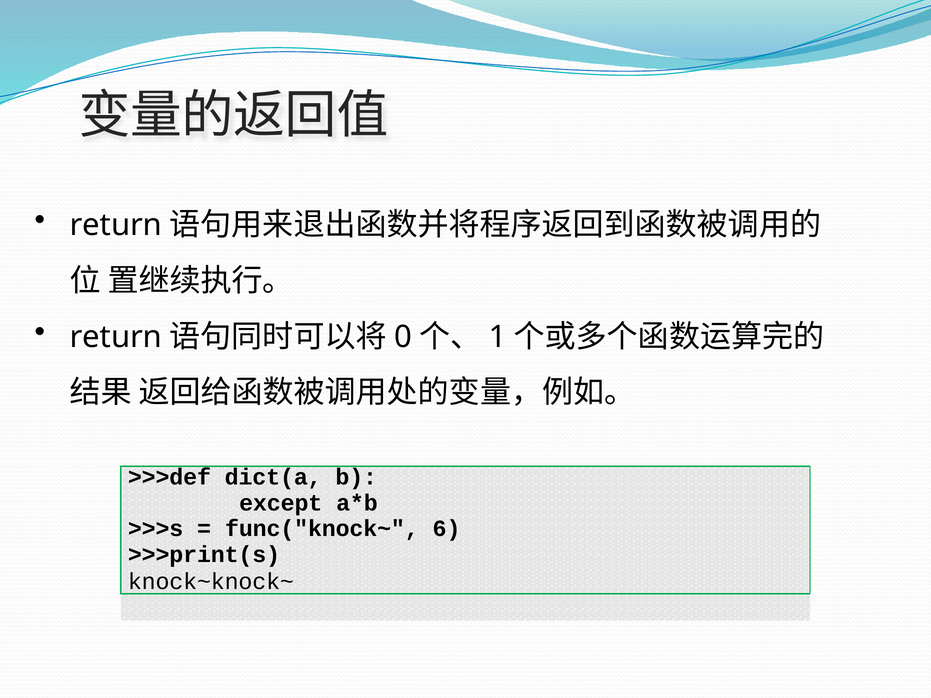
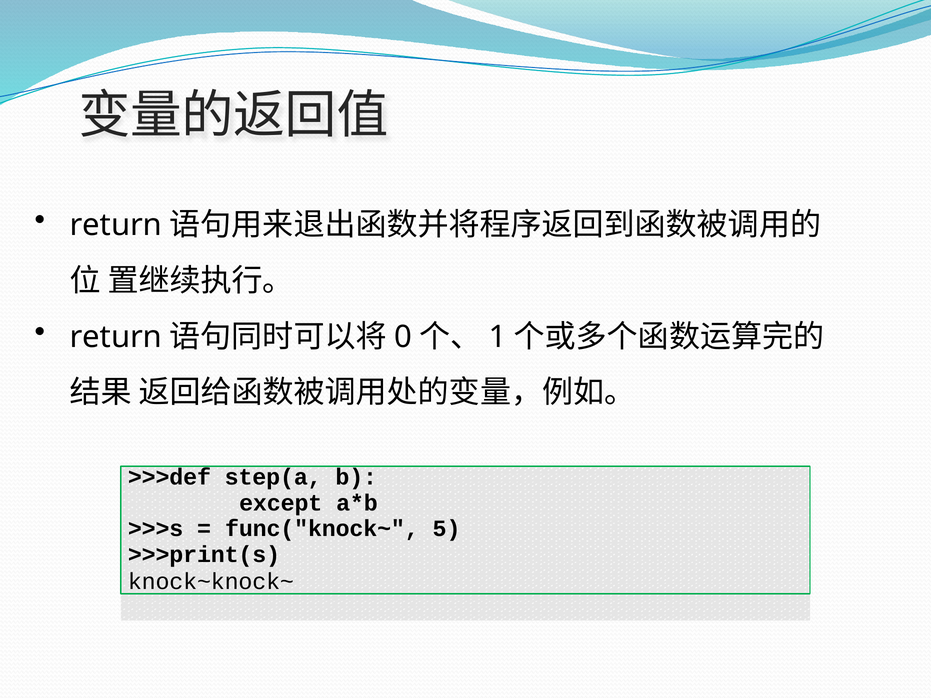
dict(a: dict(a -> step(a (273, 477)
6: 6 -> 5 (447, 529)
